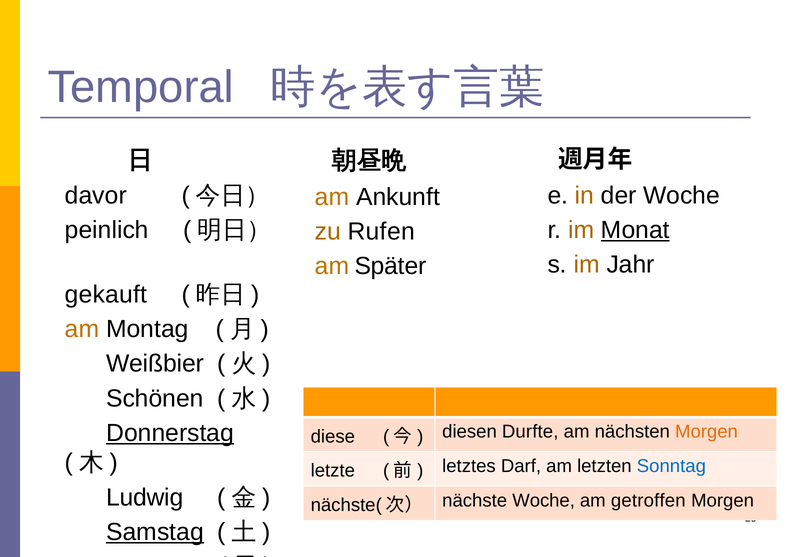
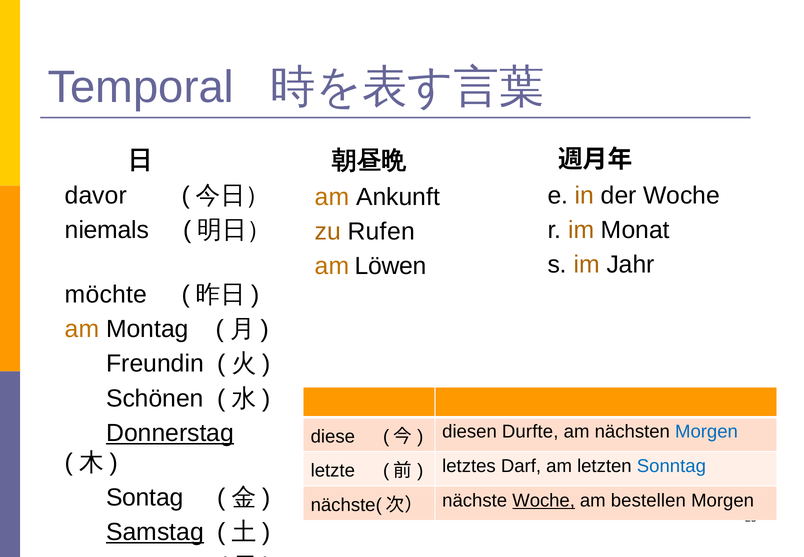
peinlich: peinlich -> niemals (107, 230)
Monat underline: present -> none (635, 230)
Später: Später -> Löwen (391, 266)
gekauft: gekauft -> möchte (106, 294)
Weißbier: Weißbier -> Freundin (155, 364)
Morgen colour: orange -> blue (706, 431)
Ludwig: Ludwig -> Sontag (145, 497)
Woche underline: none -> present (544, 500)
getroffen: getroffen -> bestellen (648, 500)
